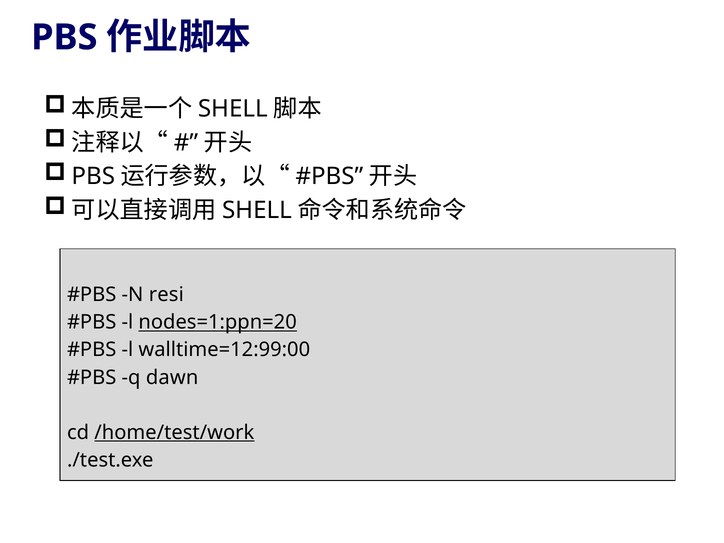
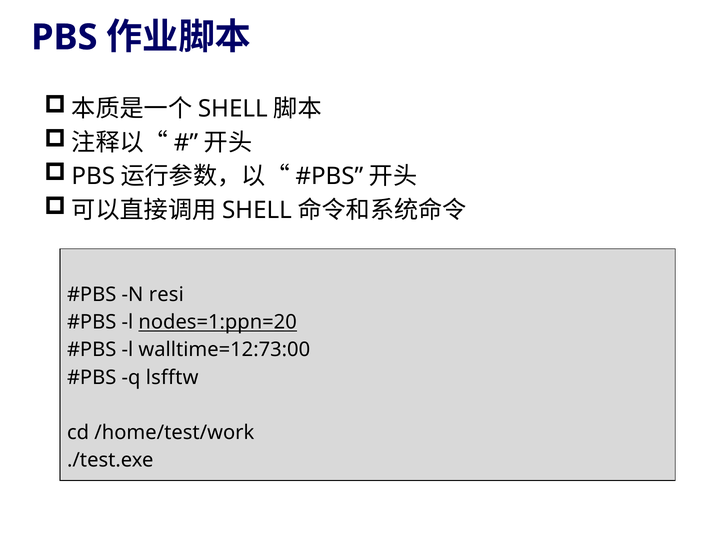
walltime=12:99:00: walltime=12:99:00 -> walltime=12:73:00 (224, 350)
dawn: dawn -> lsfftw (172, 377)
/home/test/work underline: present -> none (174, 432)
